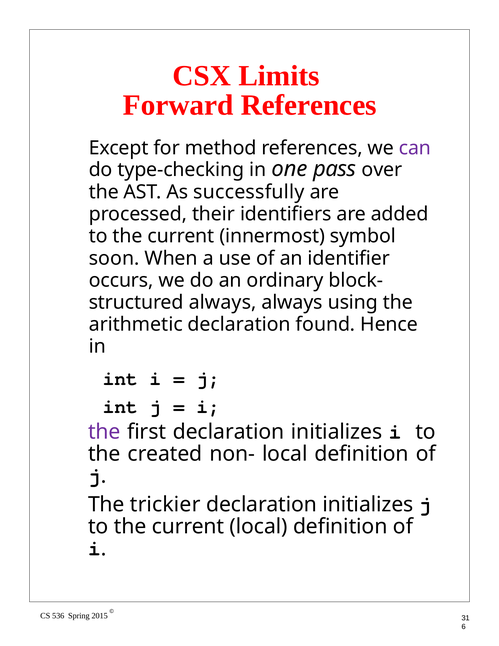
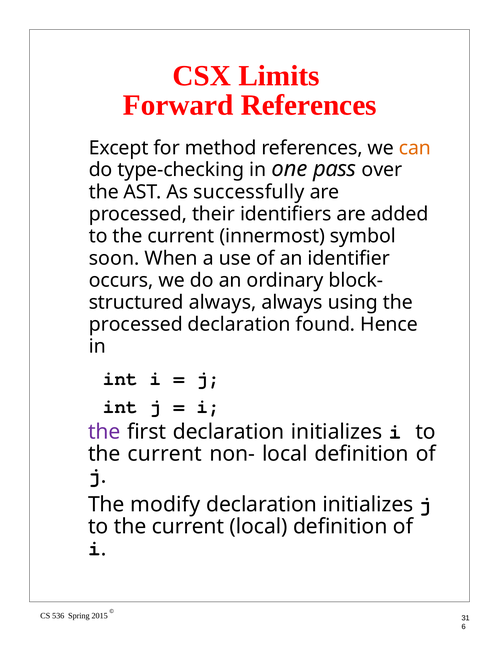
can colour: purple -> orange (415, 148)
arithmetic: arithmetic -> processed (136, 324)
created: created -> current (165, 454)
trickier: trickier -> modify (165, 504)
